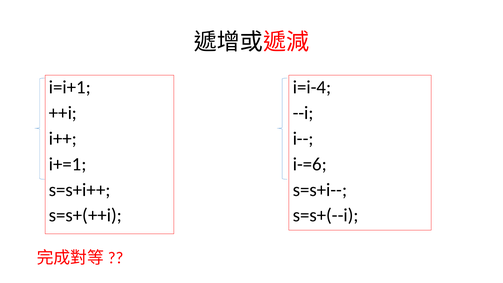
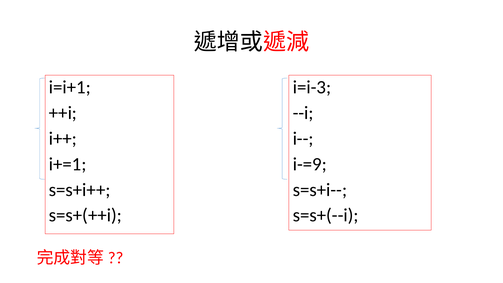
i=i-4: i=i-4 -> i=i-3 (312, 87)
i-=6: i-=6 -> i-=9 (310, 164)
